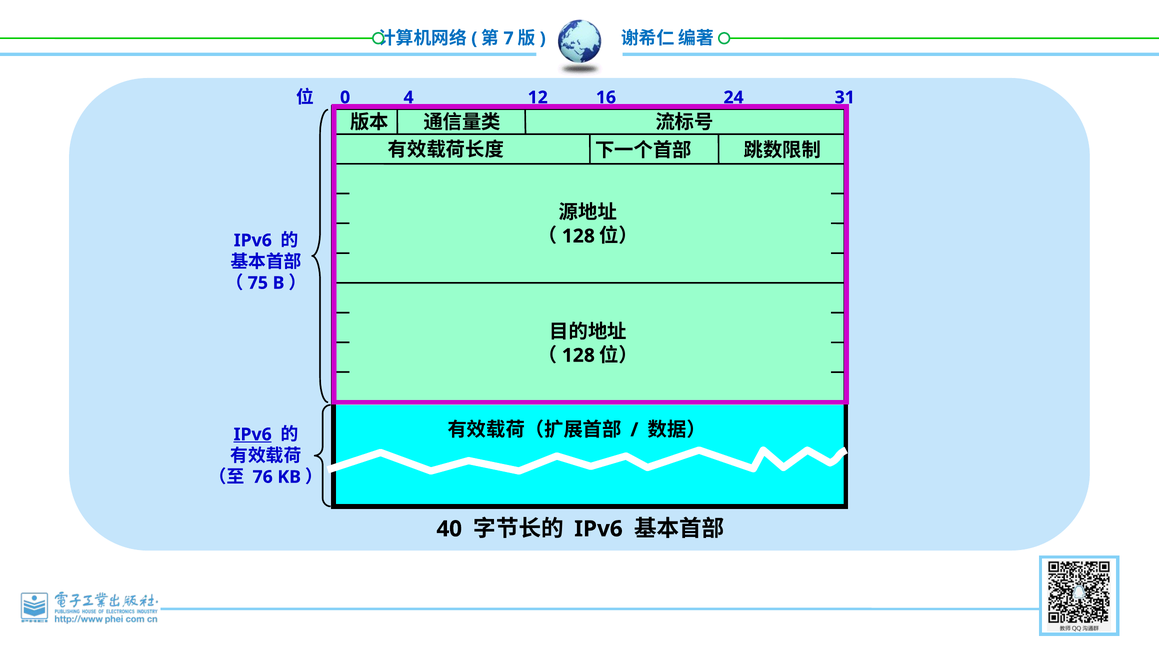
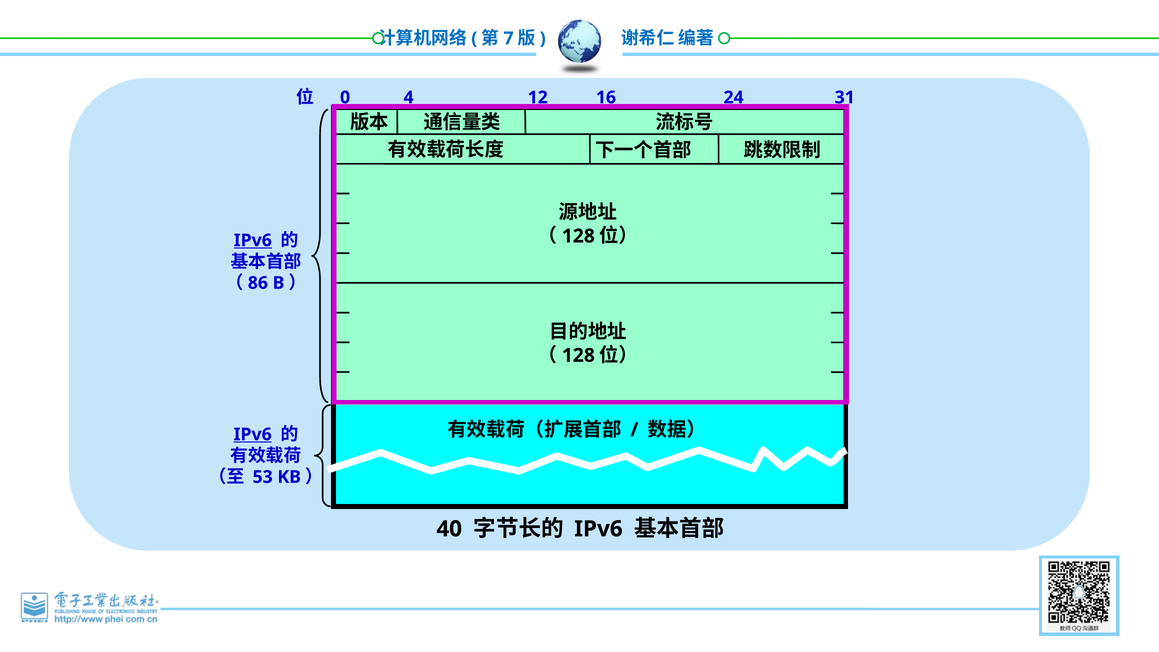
IPv6 underline: none -> present (253, 240)
75: 75 -> 86 (258, 283)
76: 76 -> 53 (263, 477)
